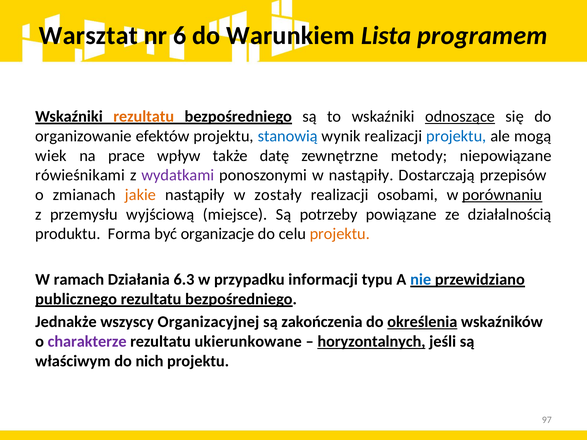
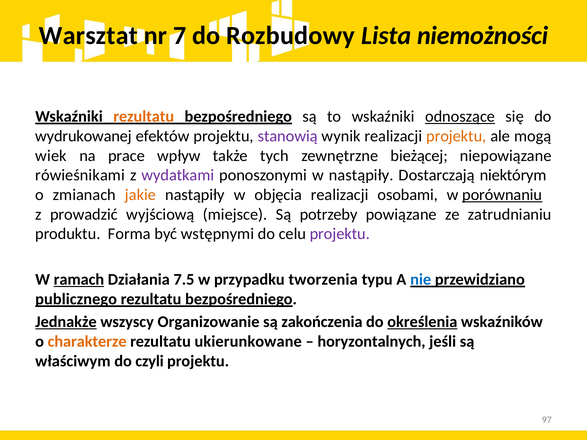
6: 6 -> 7 (180, 36)
Warunkiem: Warunkiem -> Rozbudowy (290, 36)
programem: programem -> niemożności (483, 36)
organizowanie: organizowanie -> wydrukowanej (84, 136)
stanowią colour: blue -> purple (288, 136)
projektu colour: blue -> orange (456, 136)
datę: datę -> tych (274, 156)
metody: metody -> bieżącej (419, 156)
przepisów: przepisów -> niektórym (513, 175)
zostały: zostały -> objęcia (278, 195)
przemysłu: przemysłu -> prowadzić (84, 214)
działalnością: działalnością -> zatrudnianiu (510, 214)
organizacje: organizacje -> wstępnymi (218, 234)
projektu colour: orange -> purple (340, 234)
ramach underline: none -> present (79, 280)
6.3: 6.3 -> 7.5 (184, 280)
informacji: informacji -> tworzenia (323, 280)
Jednakże underline: none -> present (66, 322)
Organizacyjnej: Organizacyjnej -> Organizowanie (209, 322)
charakterze colour: purple -> orange (87, 342)
horyzontalnych underline: present -> none (371, 342)
nich: nich -> czyli (150, 361)
